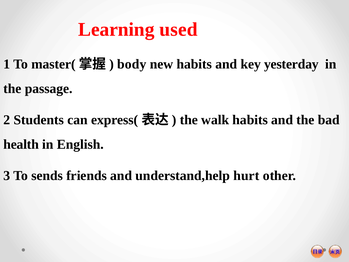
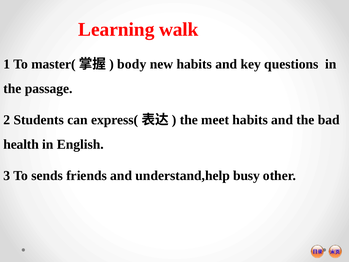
used: used -> walk (179, 29)
yesterday: yesterday -> questions (291, 64)
walk: walk -> meet (215, 120)
hurt: hurt -> busy (246, 175)
